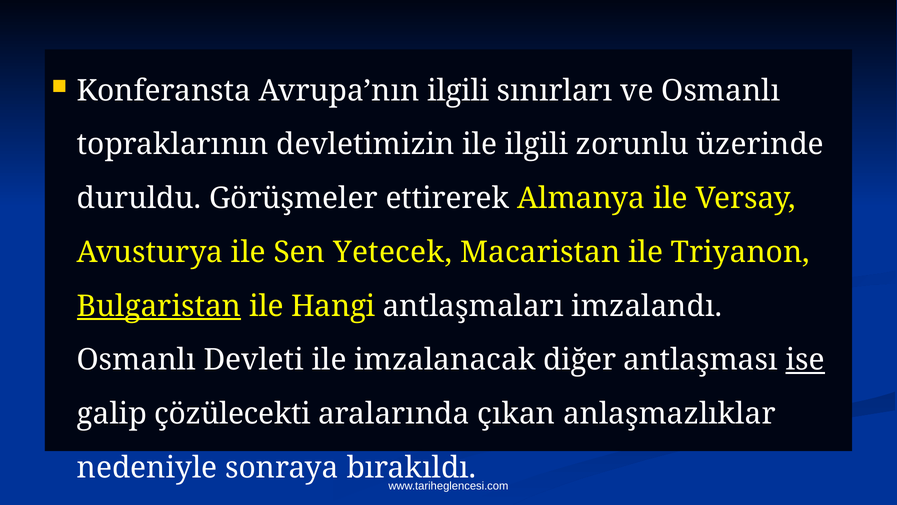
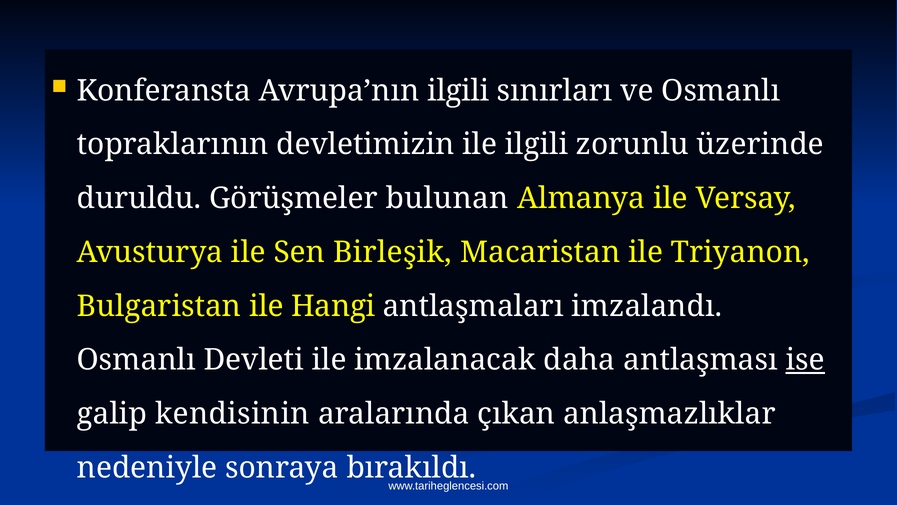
ettirerek: ettirerek -> bulunan (447, 198)
Yetecek: Yetecek -> Birleşik (393, 252)
Bulgaristan underline: present -> none (159, 306)
diğer: diğer -> daha (579, 360)
çözülecekti: çözülecekti -> kendisinin (232, 414)
